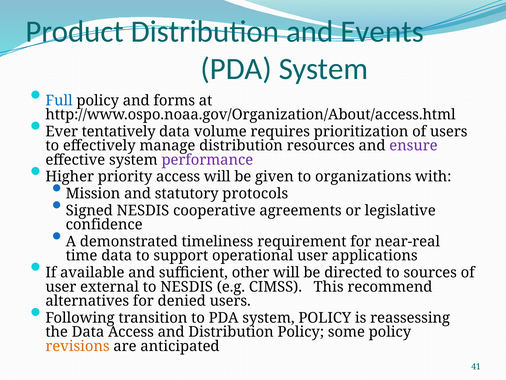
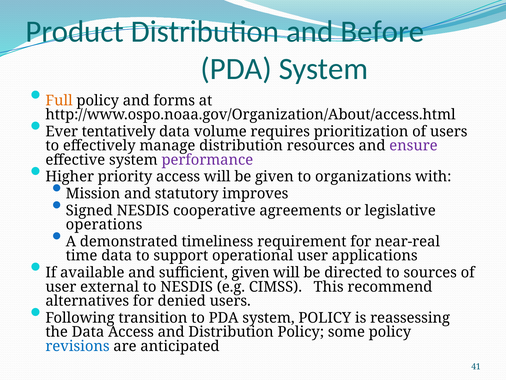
Events: Events -> Before (382, 32)
Full colour: blue -> orange (59, 100)
protocols: protocols -> improves (255, 193)
confidence: confidence -> operations (104, 224)
sufficient other: other -> given (251, 272)
revisions colour: orange -> blue (78, 346)
